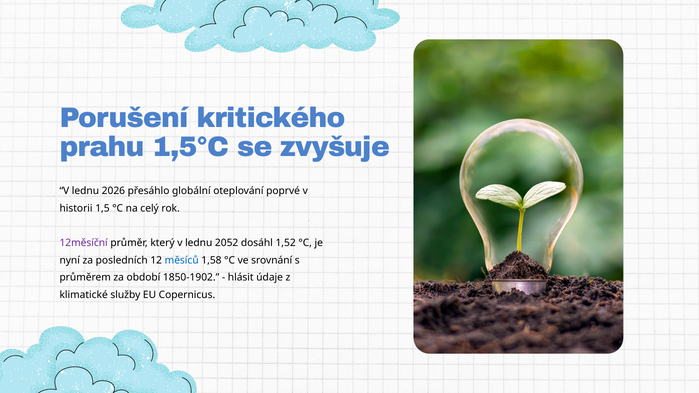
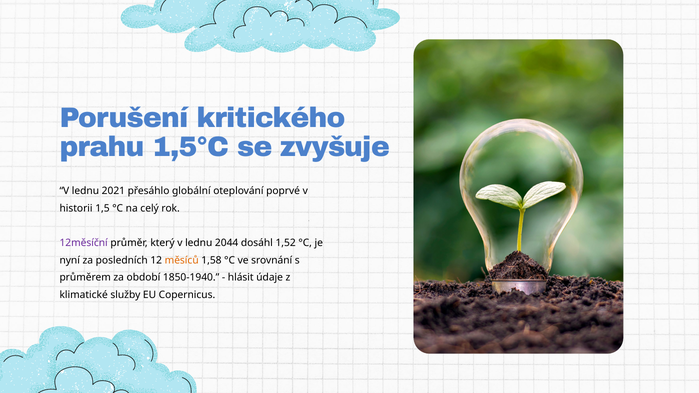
2026: 2026 -> 2021 (113, 191)
2052: 2052 -> 2044 (227, 243)
měsíců colour: blue -> orange (182, 260)
1850-1902: 1850-1902 -> 1850-1940 (191, 278)
